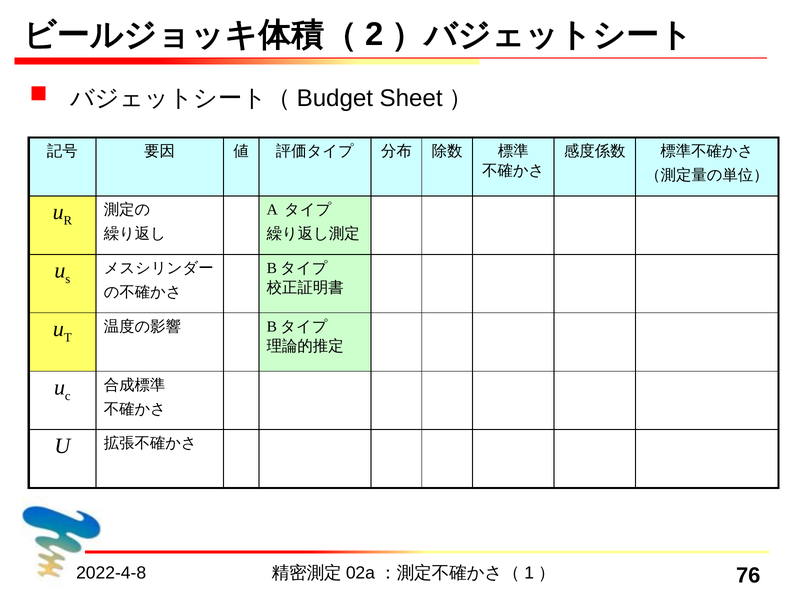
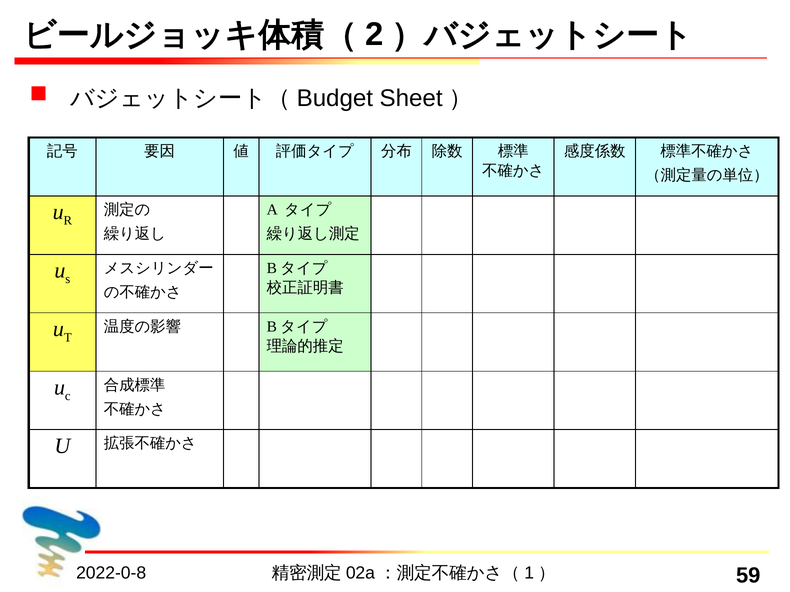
2022-4-8: 2022-4-8 -> 2022-0-8 (111, 573)
76: 76 -> 59 (748, 576)
